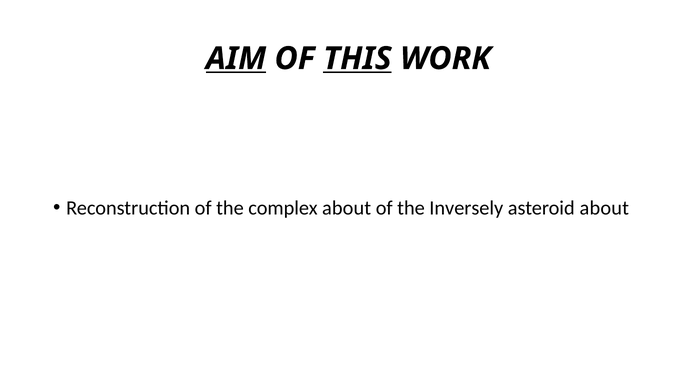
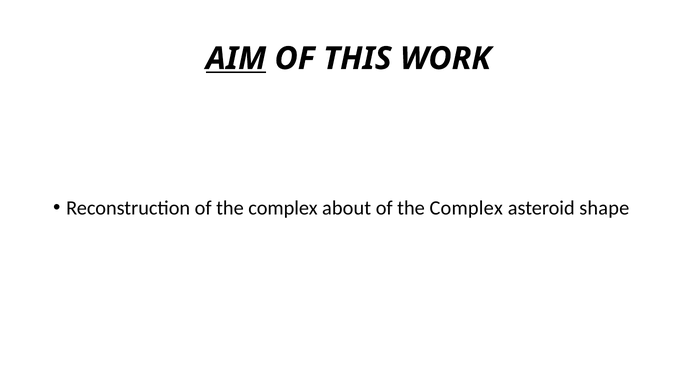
THIS underline: present -> none (357, 59)
Inversely: Inversely -> Complex (466, 208)
asteroid about: about -> shape (604, 208)
